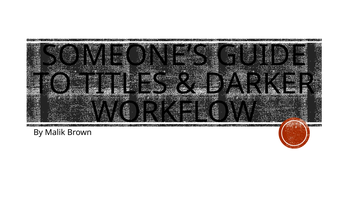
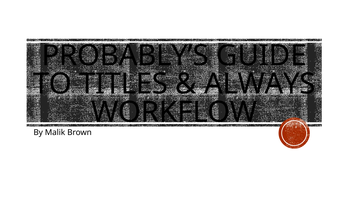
SOMEONE’S: SOMEONE’S -> PROBABLY’S (125, 56)
DARKER: DARKER -> ALWAYS (260, 84)
